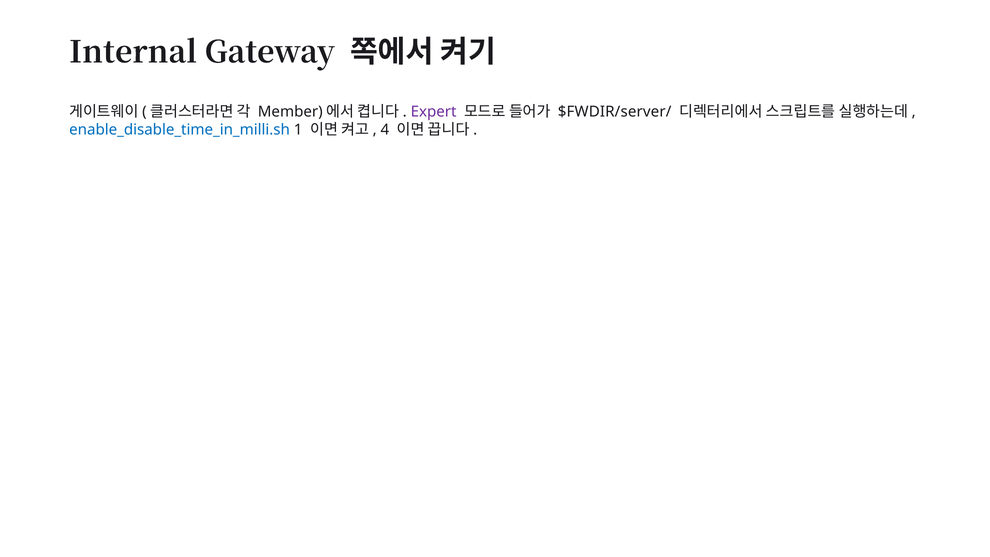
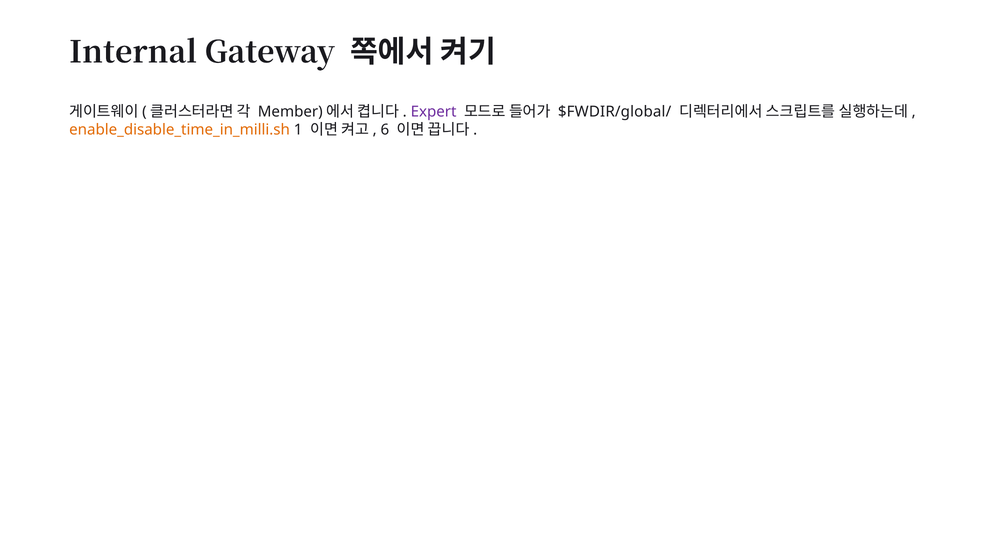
$FWDIR/server/: $FWDIR/server/ -> $FWDIR/global/ (615, 112)
enable_disable_time_in_milli.sh colour: blue -> orange (180, 130)
4: 4 -> 6 (385, 130)
